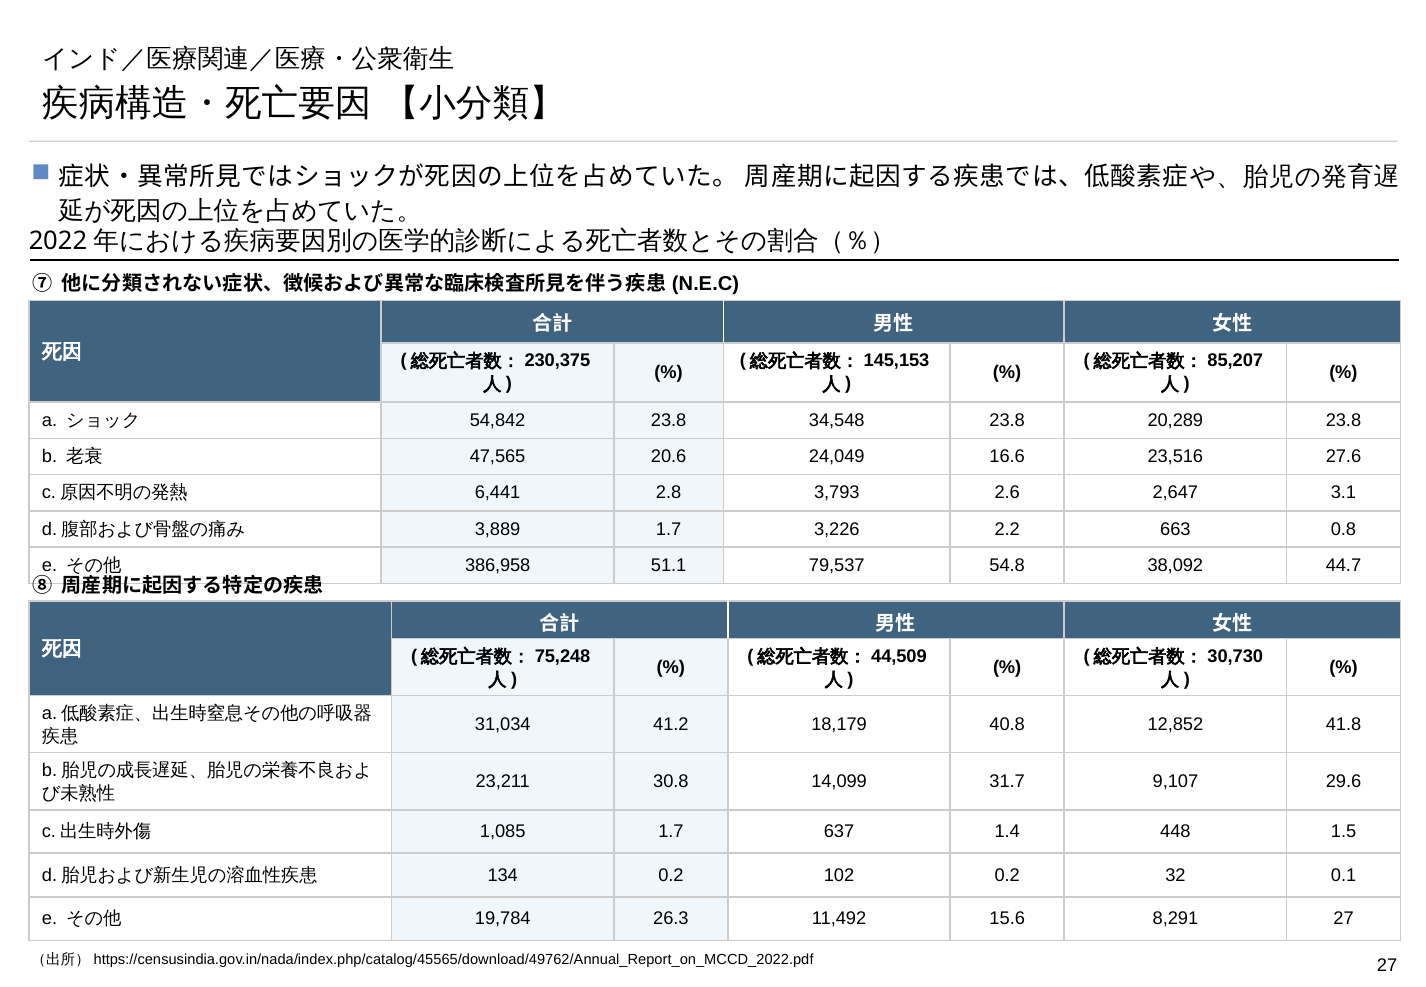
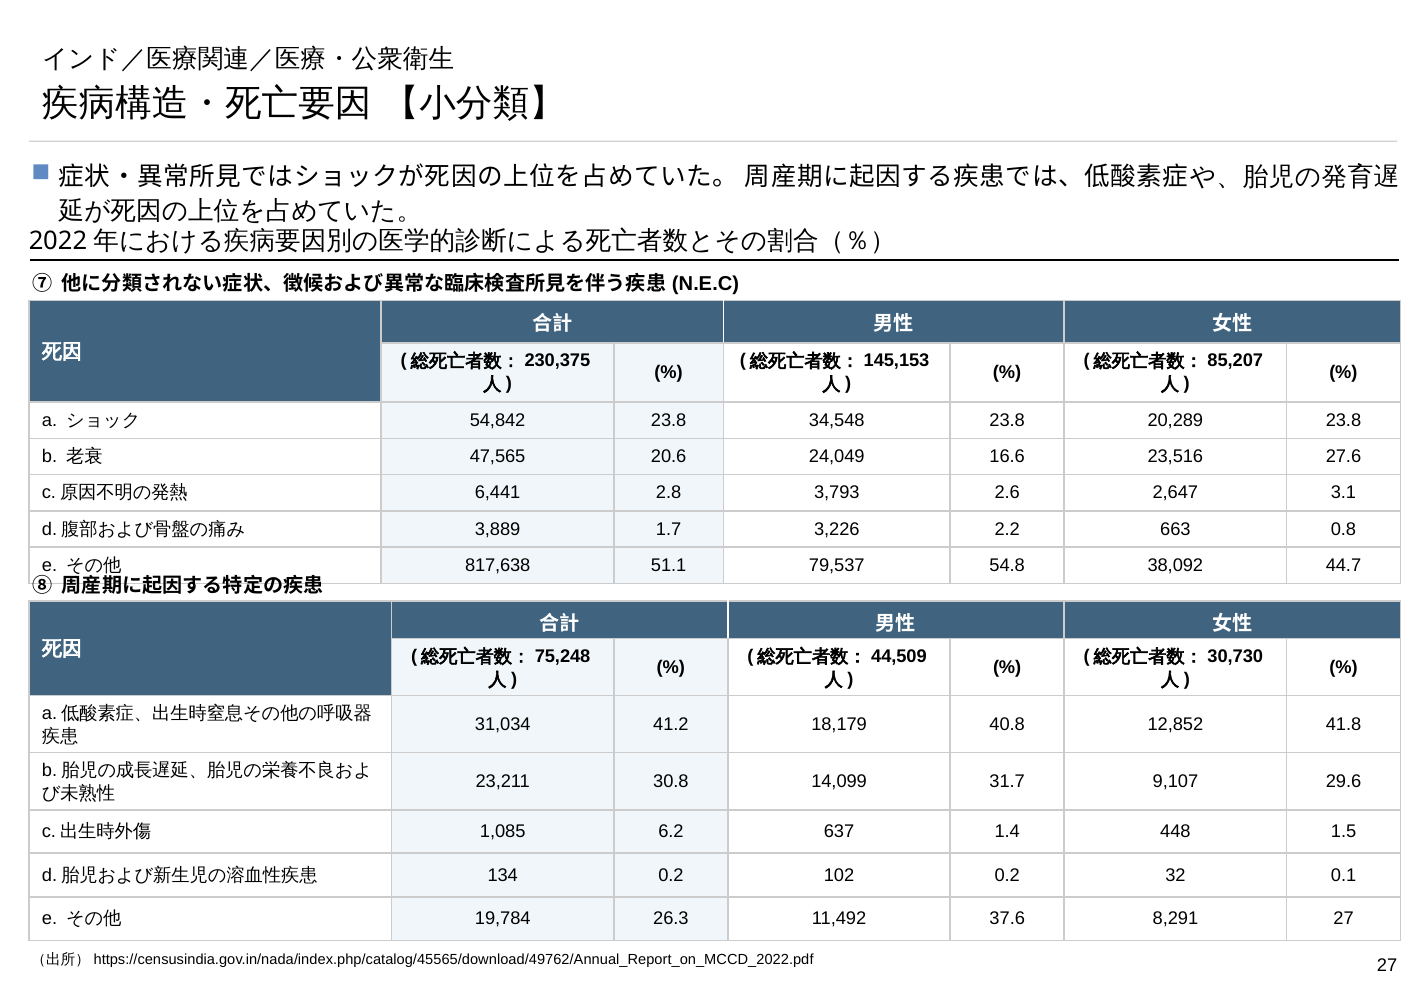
386,958: 386,958 -> 817,638 (498, 566)
1,085 1.7: 1.7 -> 6.2 (671, 832)
15.6: 15.6 -> 37.6 (1007, 919)
